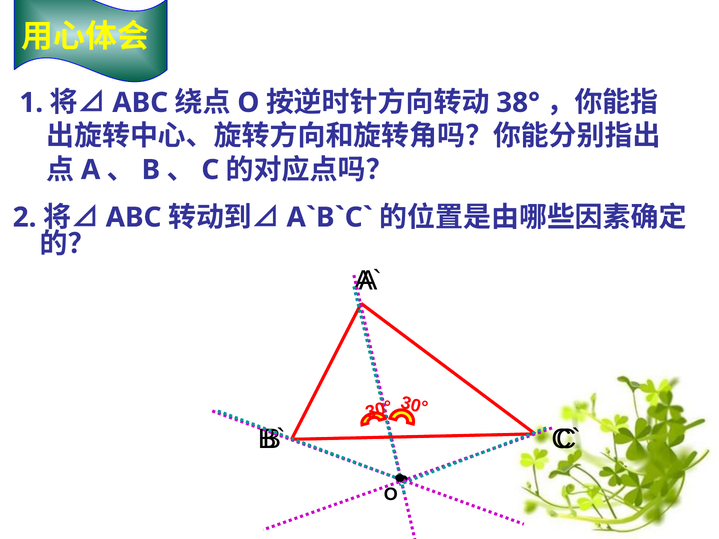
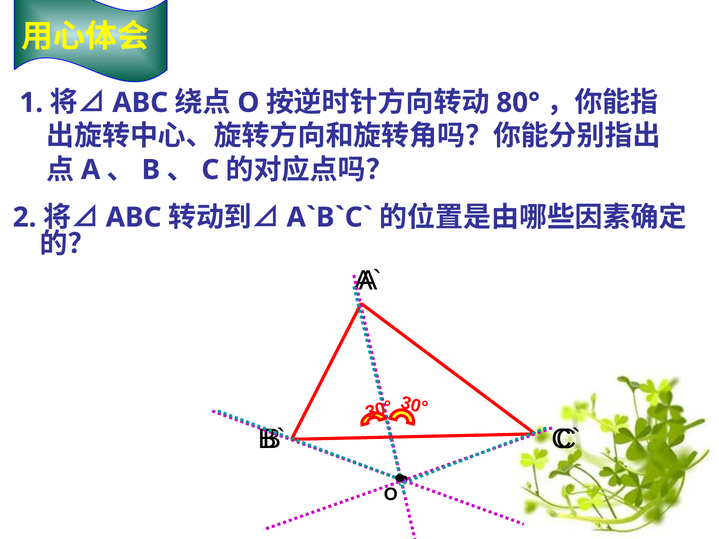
38°: 38° -> 80° (518, 103)
